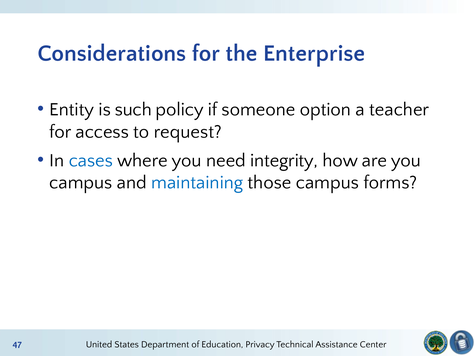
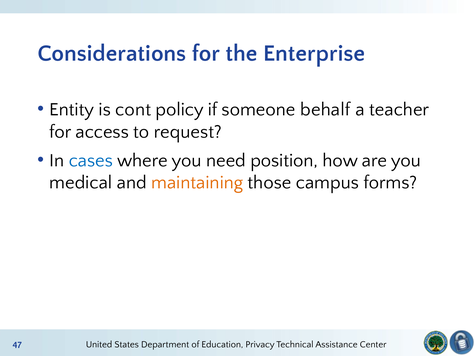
such: such -> cont (133, 110)
option: option -> behalf (325, 110)
integrity: integrity -> position (284, 160)
campus: campus -> medical (81, 183)
maintaining colour: blue -> orange (197, 183)
